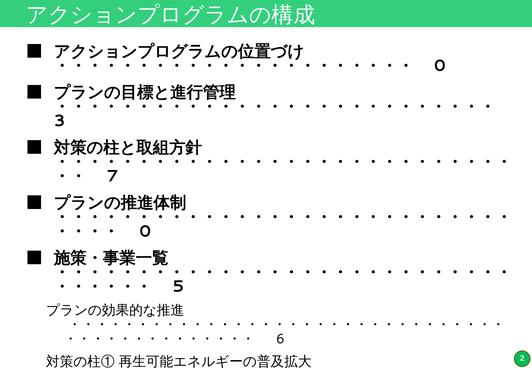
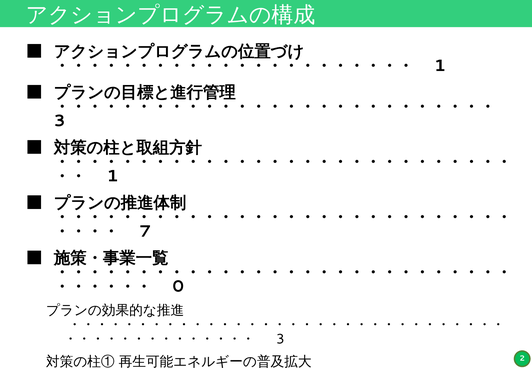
0: 0 -> 1 (440, 66)
7: 7 -> 1 (113, 176)
0: 0 -> 7 (145, 231)
5: 5 -> 0 (178, 287)
6: 6 -> 3 (280, 339)
